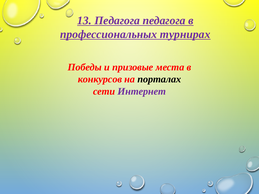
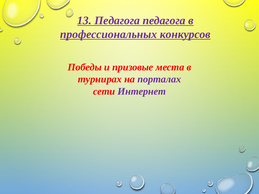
турнирах: турнирах -> конкурсов (185, 34)
конкурсов: конкурсов -> турнирах (100, 79)
порталах colour: black -> purple (159, 79)
